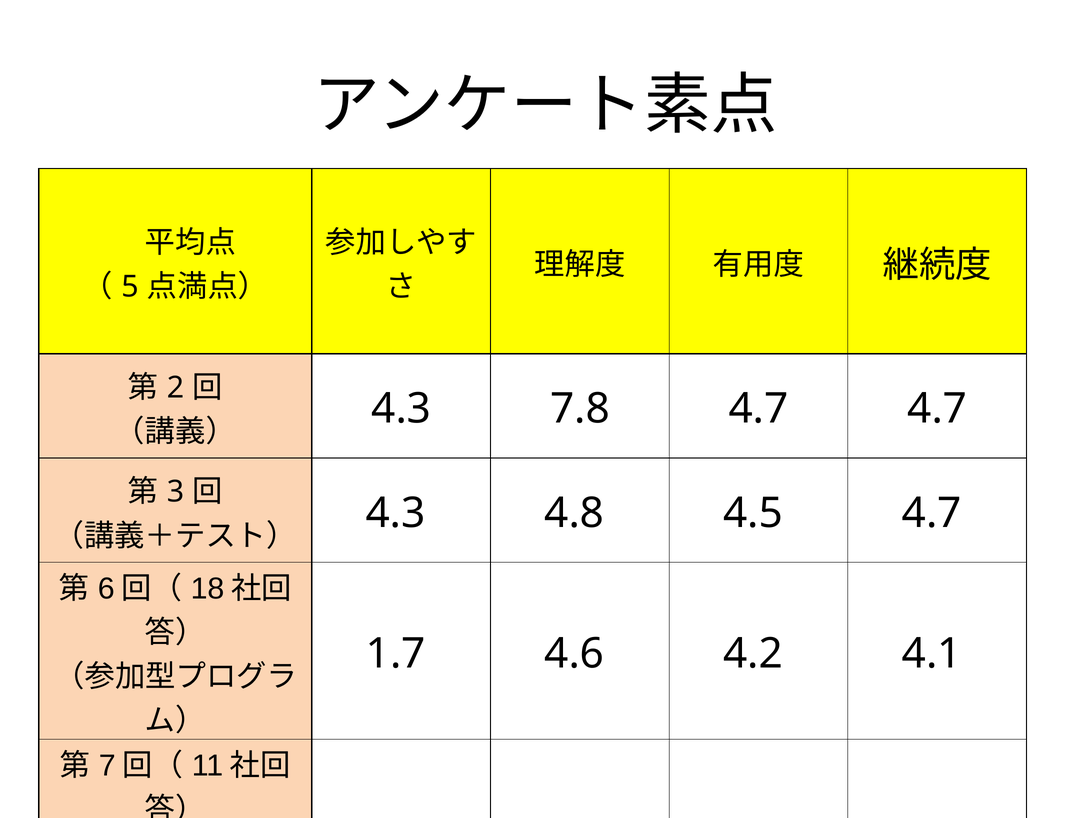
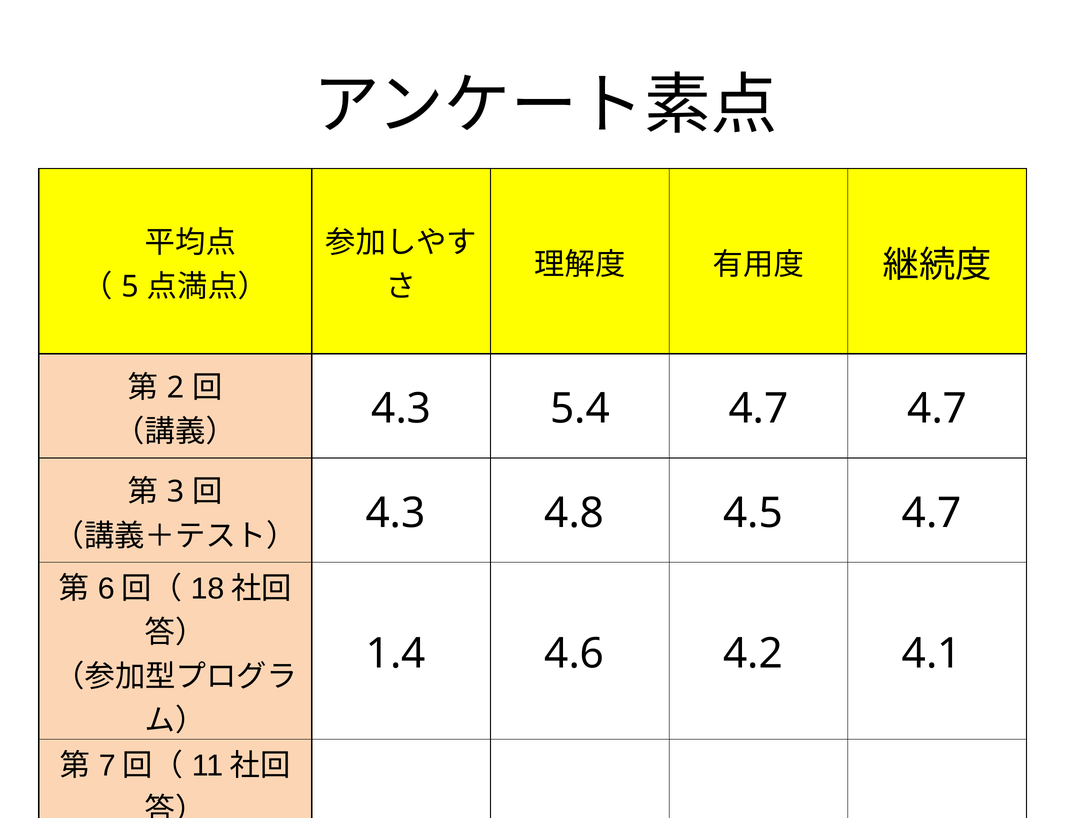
7.8: 7.8 -> 5.4 (580, 409)
1.7: 1.7 -> 1.4 (396, 654)
